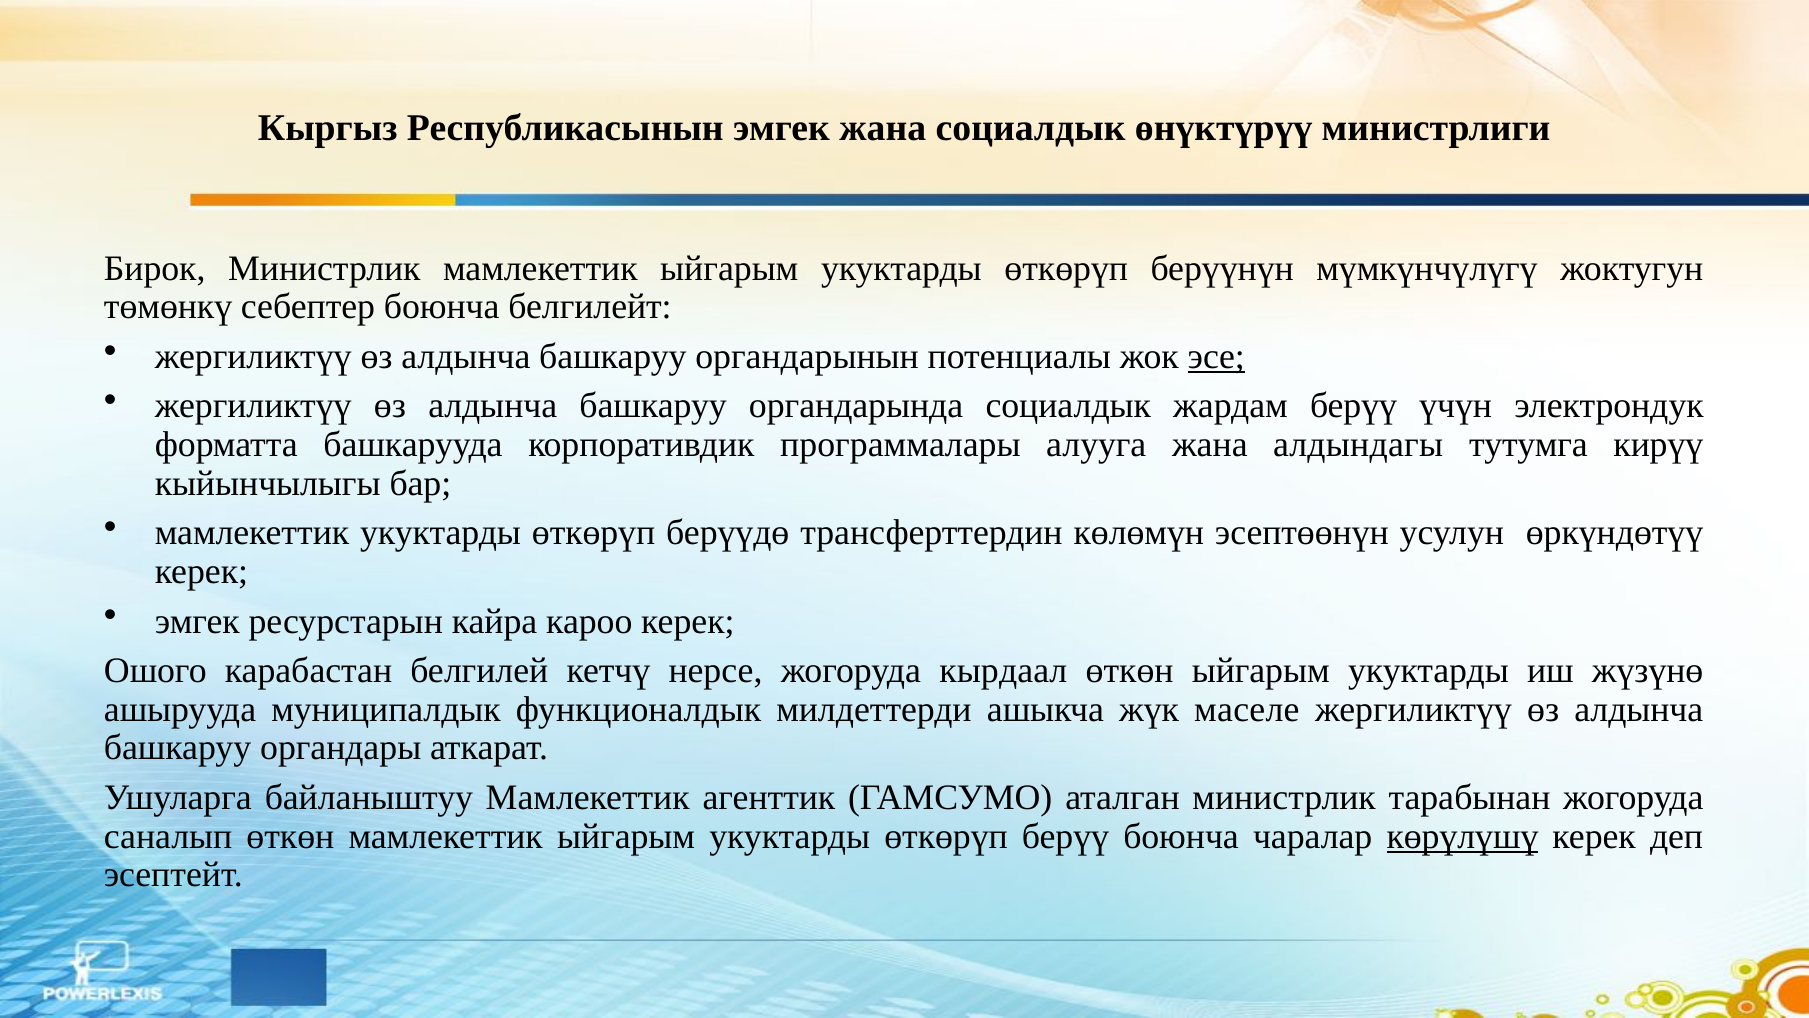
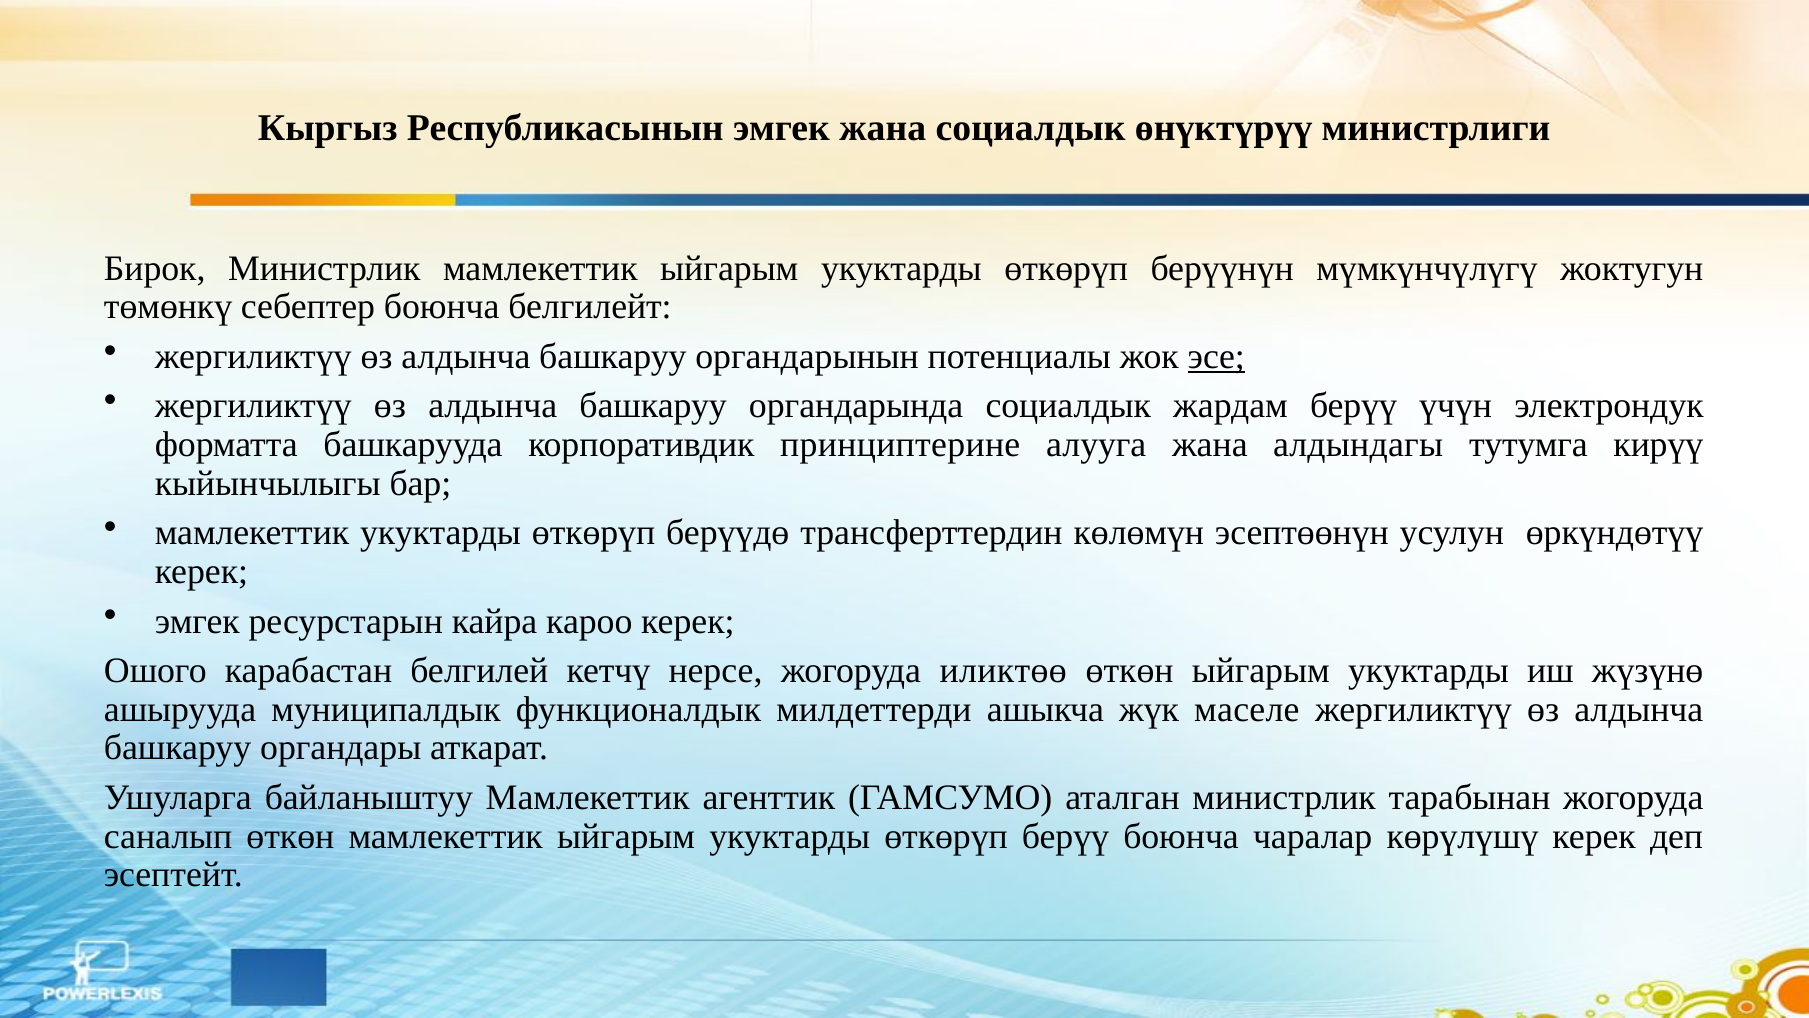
программалары: программалары -> принциптерине (900, 445)
кырдаал: кырдаал -> иликтөө (1003, 670)
көрүлүшү underline: present -> none (1463, 836)
